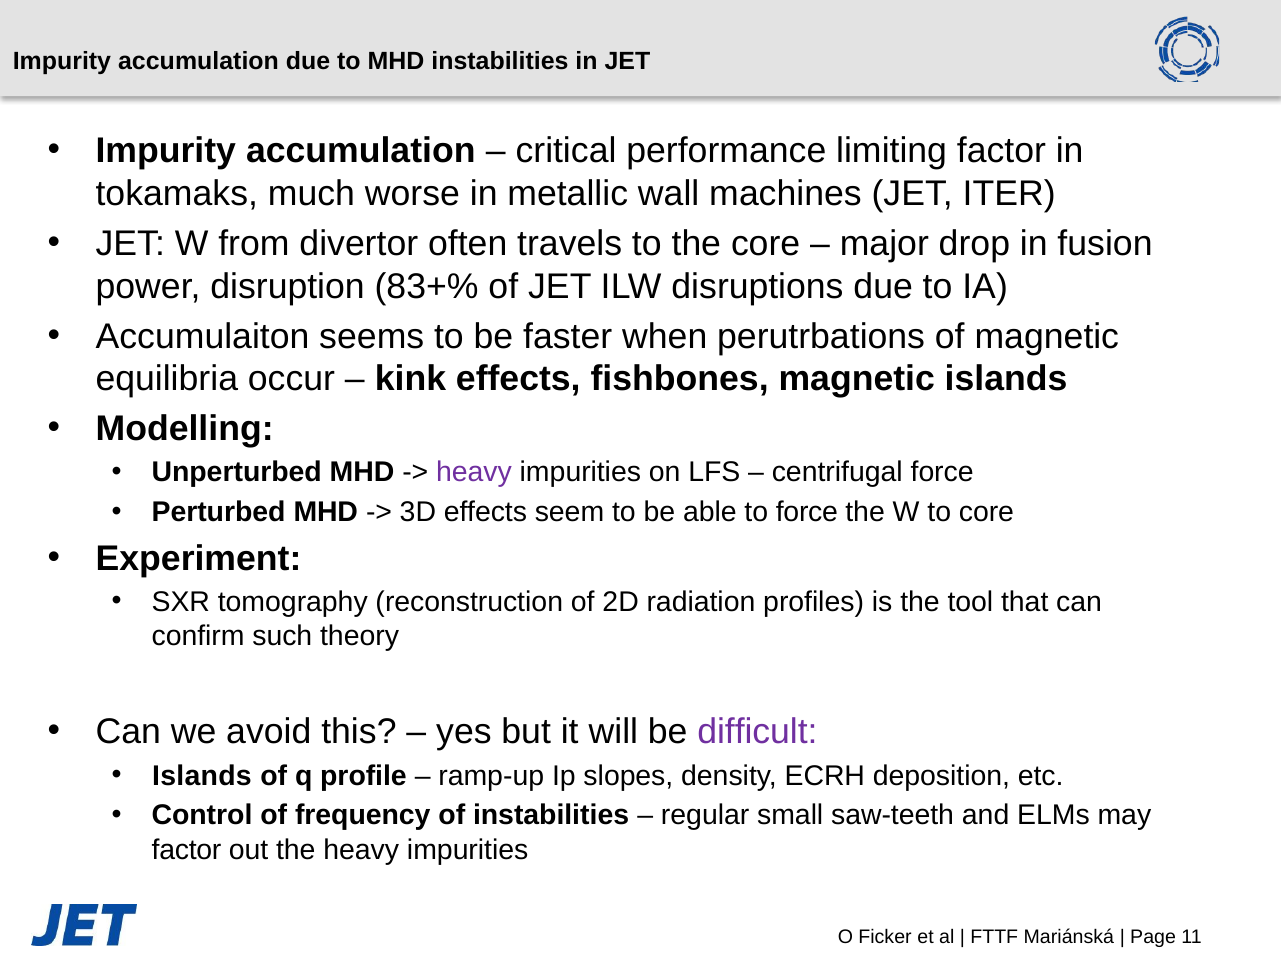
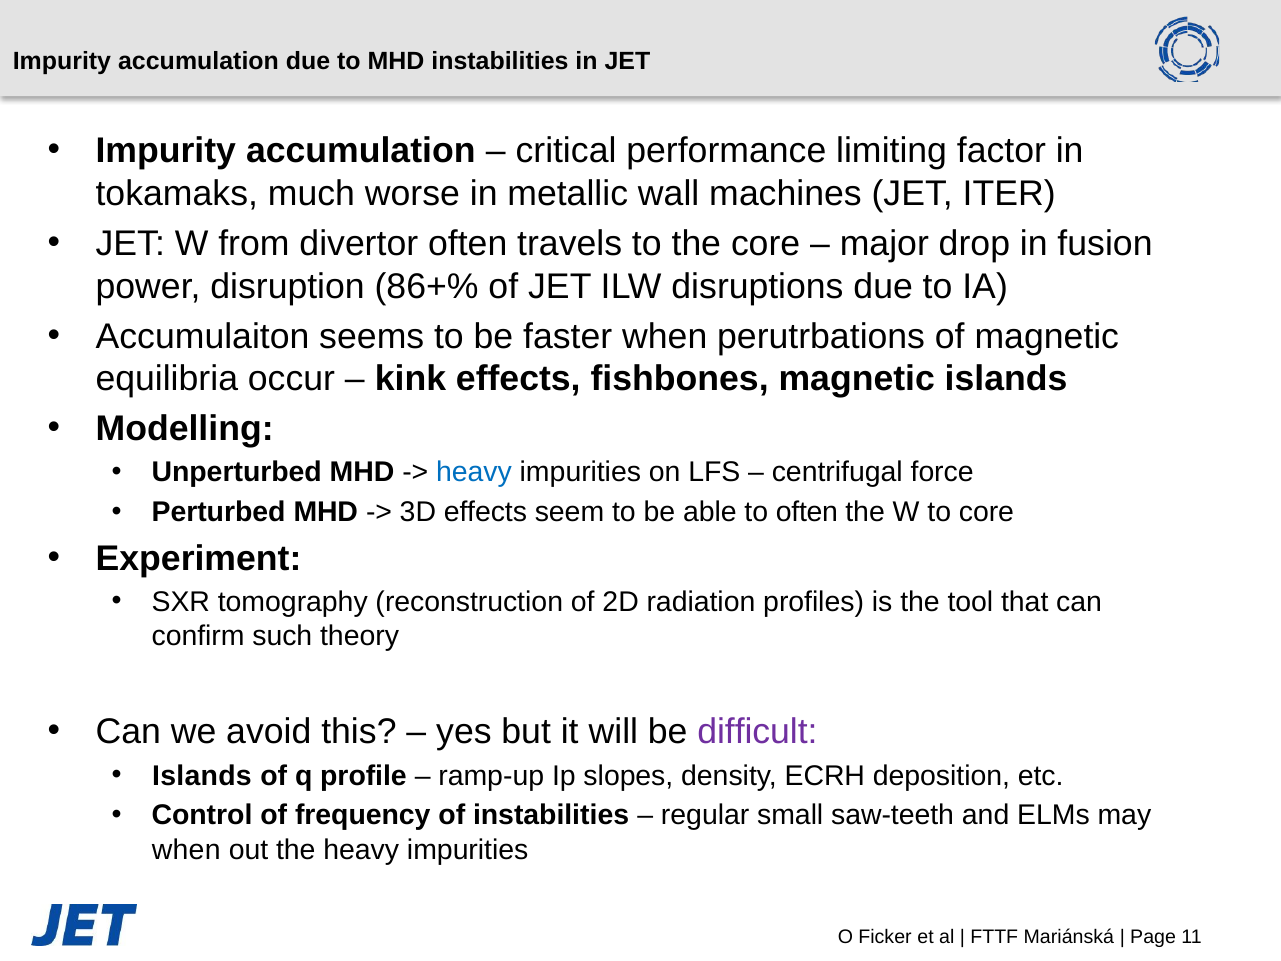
83+%: 83+% -> 86+% (427, 286)
heavy colour: purple -> blue (474, 472)
to force: force -> often (807, 512)
factor: factor -> when (186, 849)
